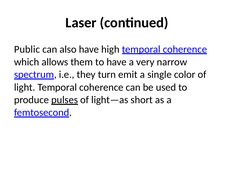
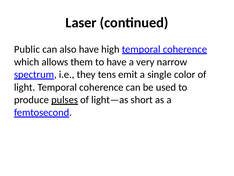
turn: turn -> tens (107, 74)
